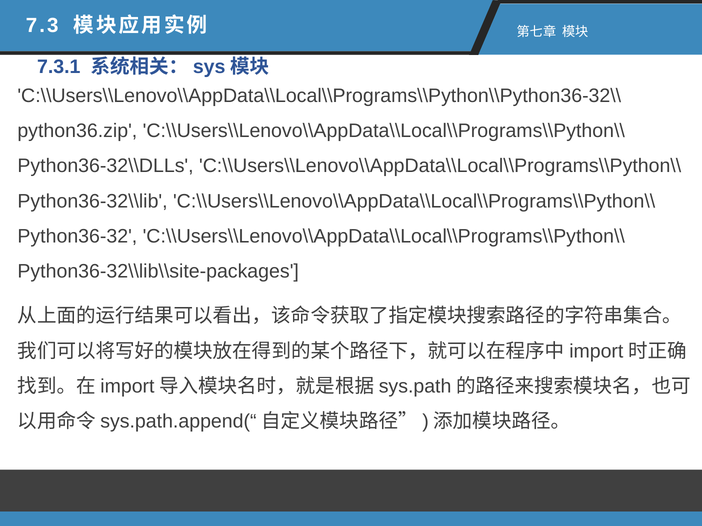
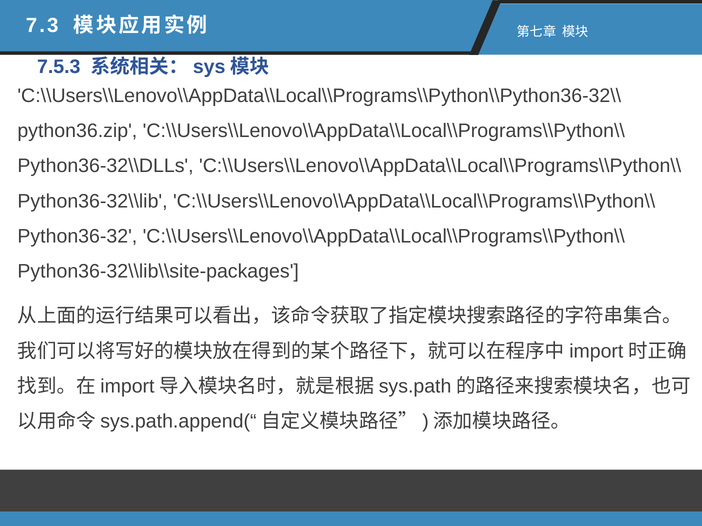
7.3.1: 7.3.1 -> 7.5.3 (59, 67)
